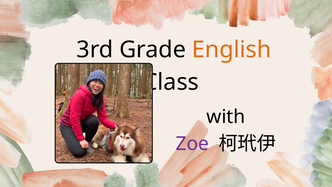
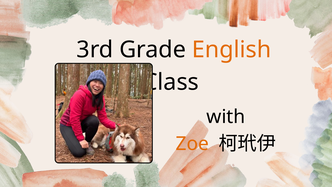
Zoe colour: purple -> orange (192, 144)
